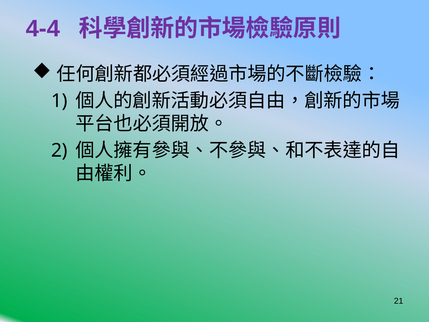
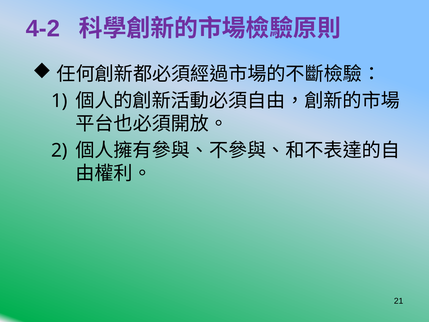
4-4: 4-4 -> 4-2 (43, 28)
